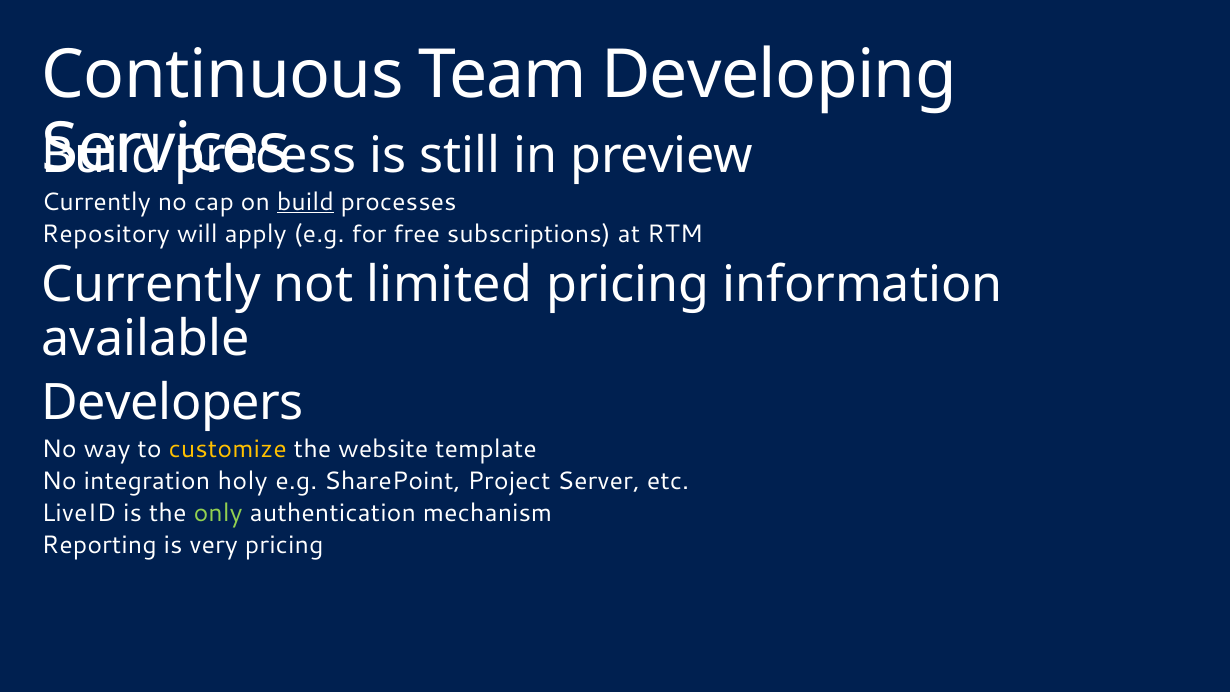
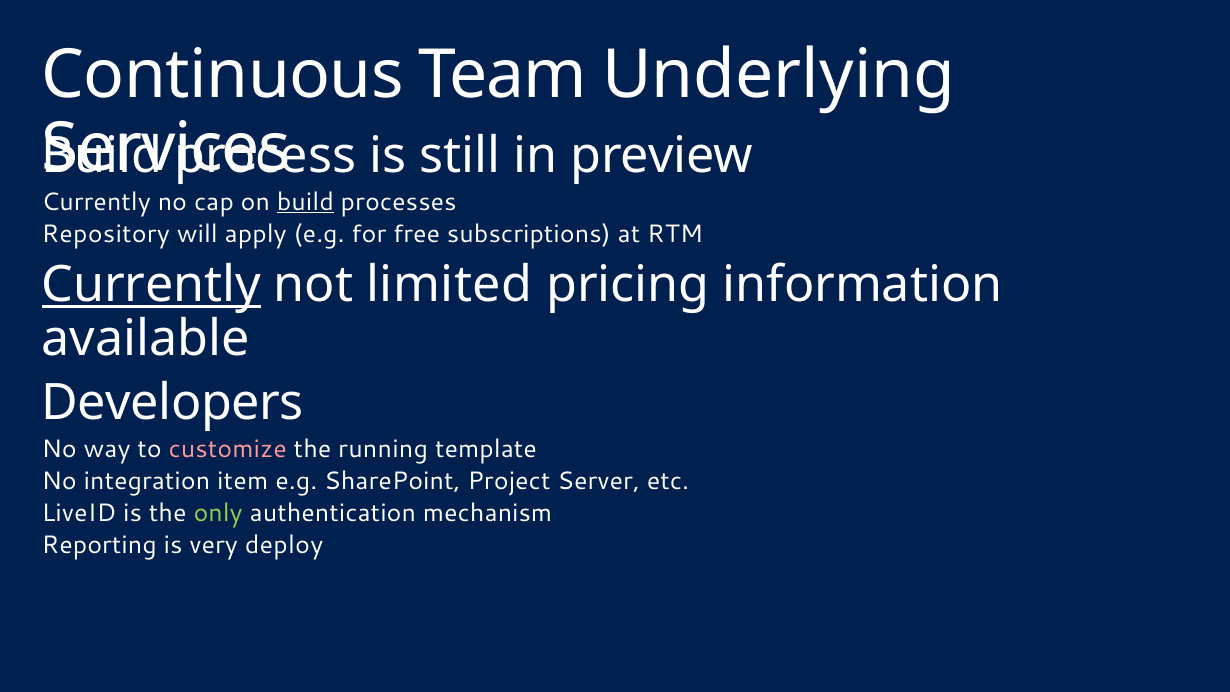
Developing: Developing -> Underlying (779, 75)
Currently underline: none -> present (151, 284)
customize colour: yellow -> pink (228, 449)
website: website -> running (383, 449)
holy: holy -> item (243, 481)
very pricing: pricing -> deploy (284, 545)
